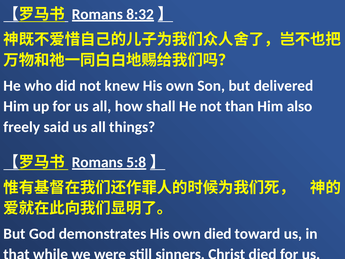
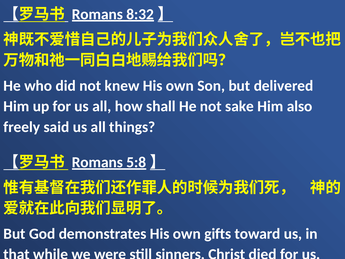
than: than -> sake (240, 106)
own died: died -> gifts (218, 234)
